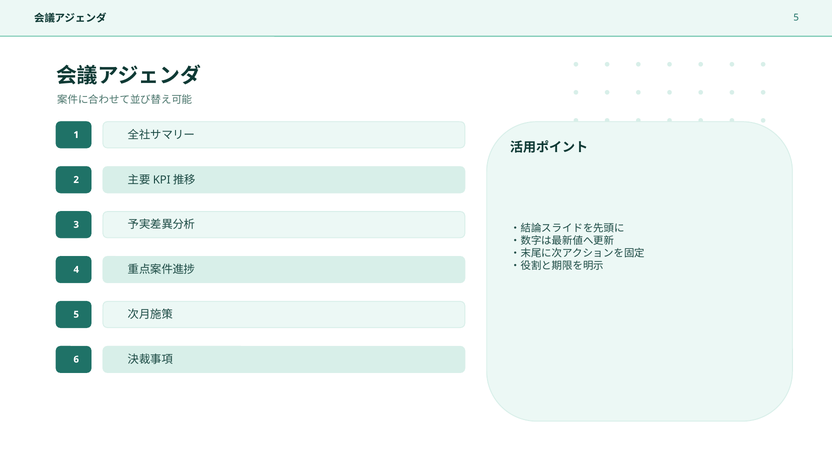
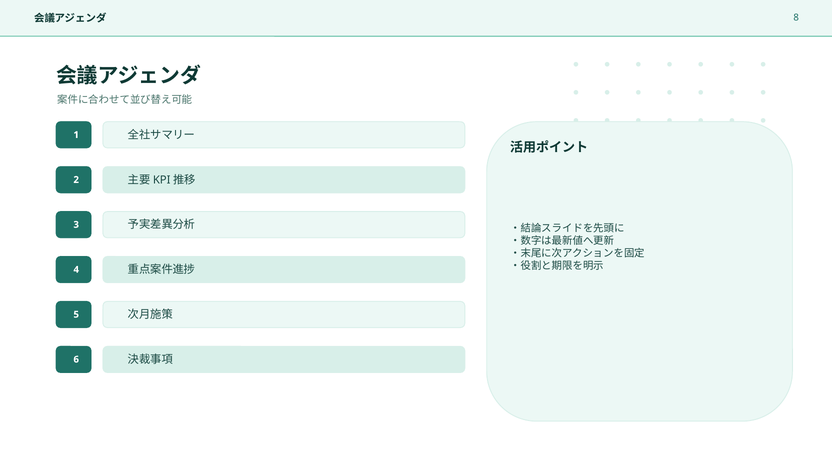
5: 5 -> 8 (796, 17)
